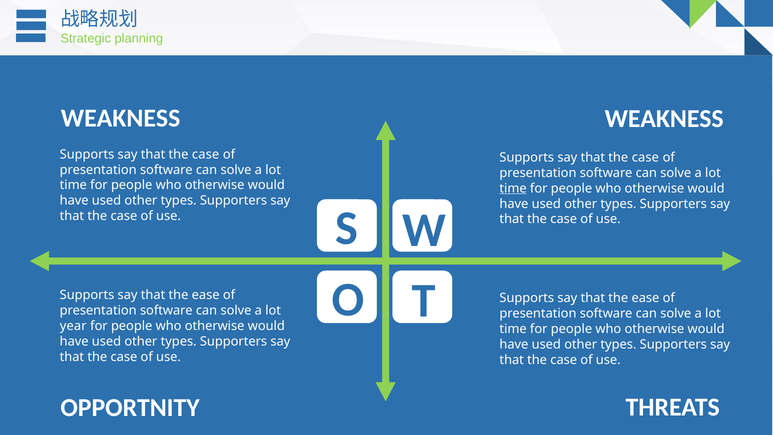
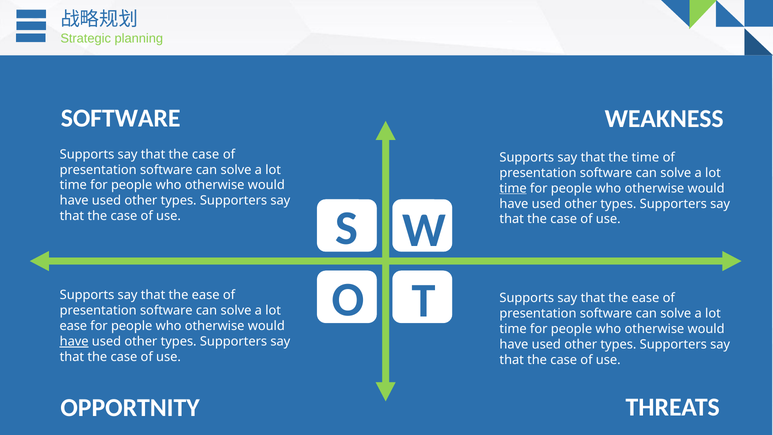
WEAKNESS: WEAKNESS -> SOFTWARE (121, 118)
case: case -> time (645, 157)
year: year -> ease (73, 326)
have underline: none -> present (74, 341)
